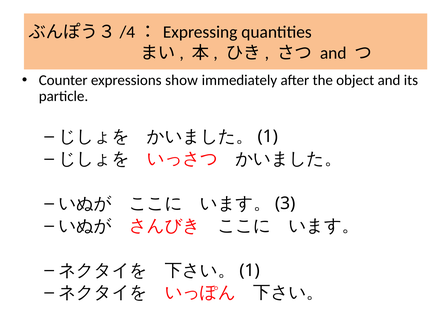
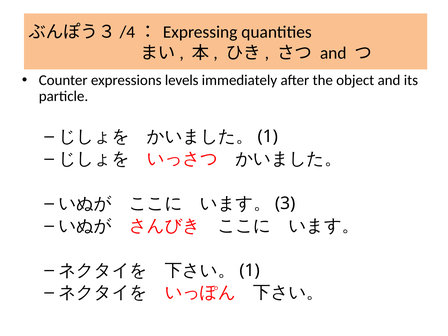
show: show -> levels (182, 80)
